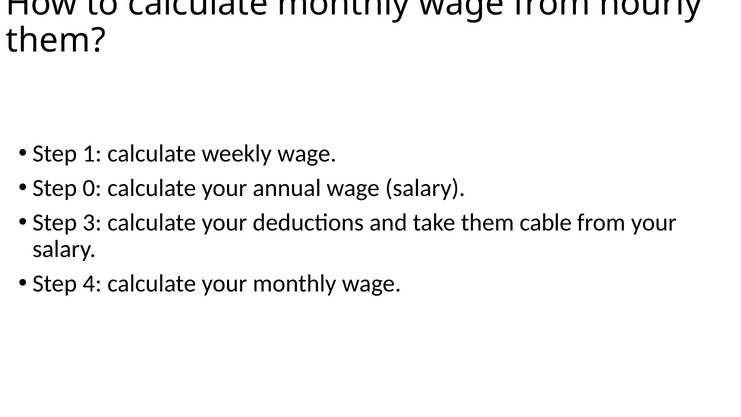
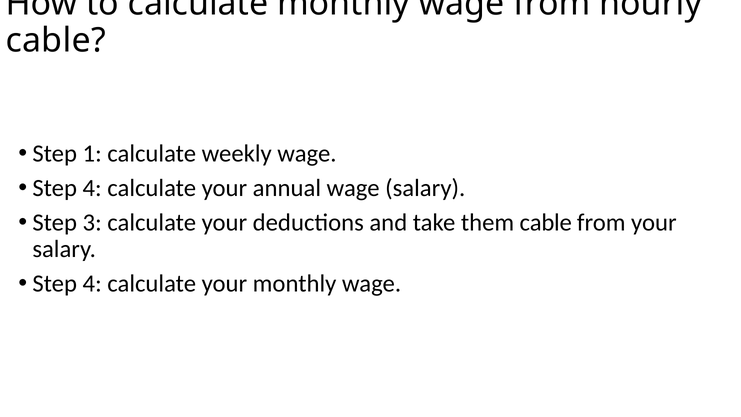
them: them -> cable (56, 40)
0: 0 -> 4 (92, 188)
